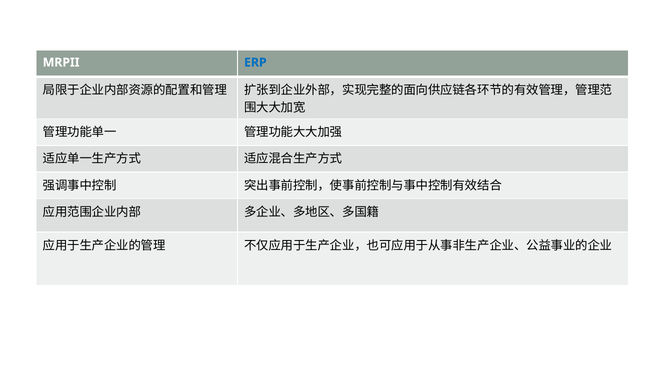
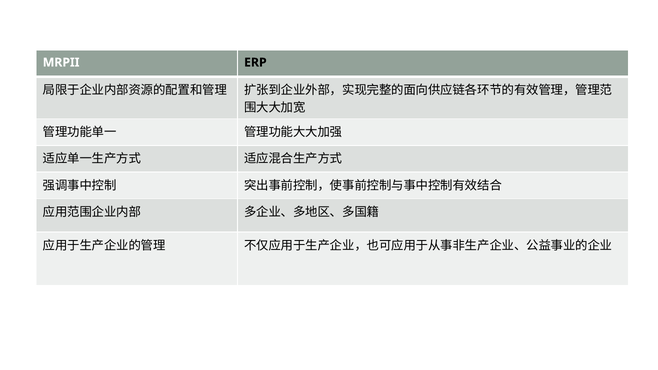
ERP colour: blue -> black (255, 62)
